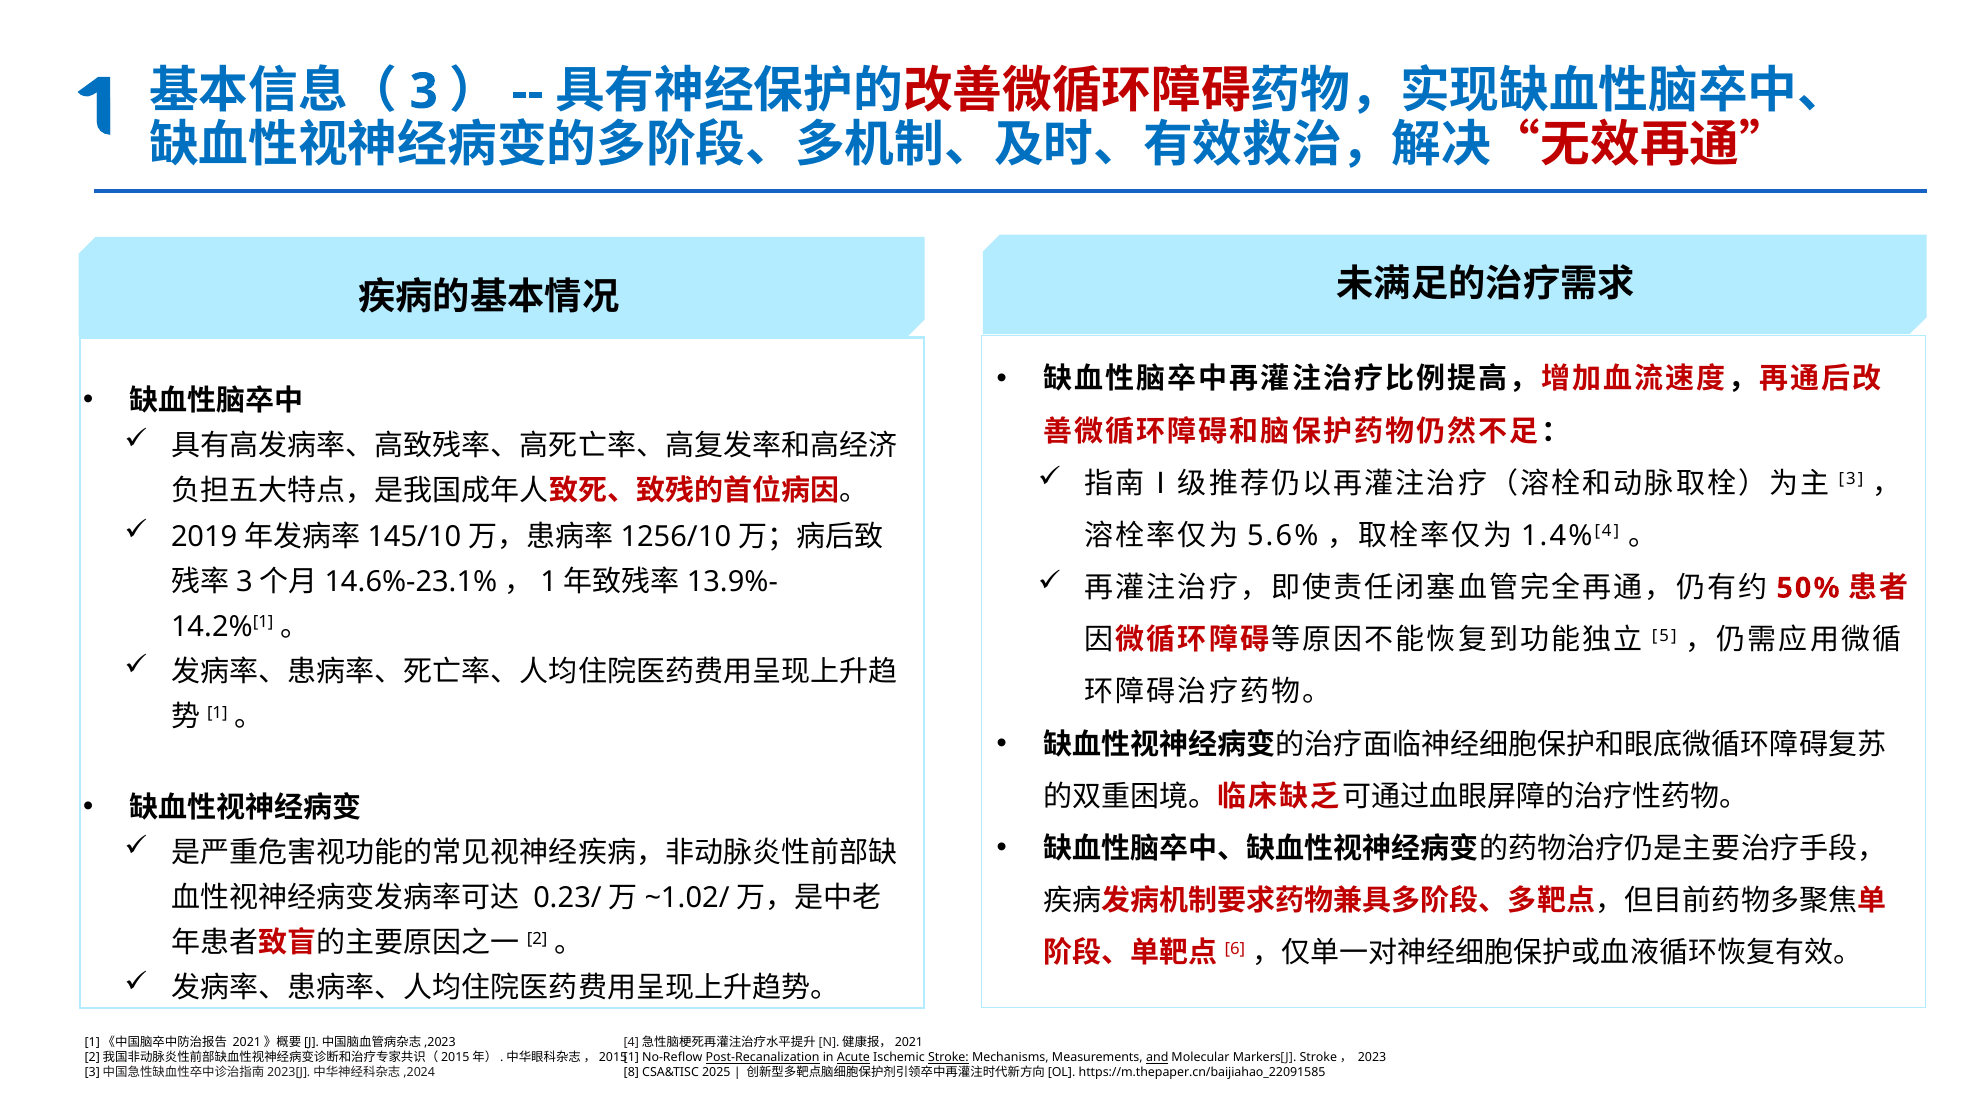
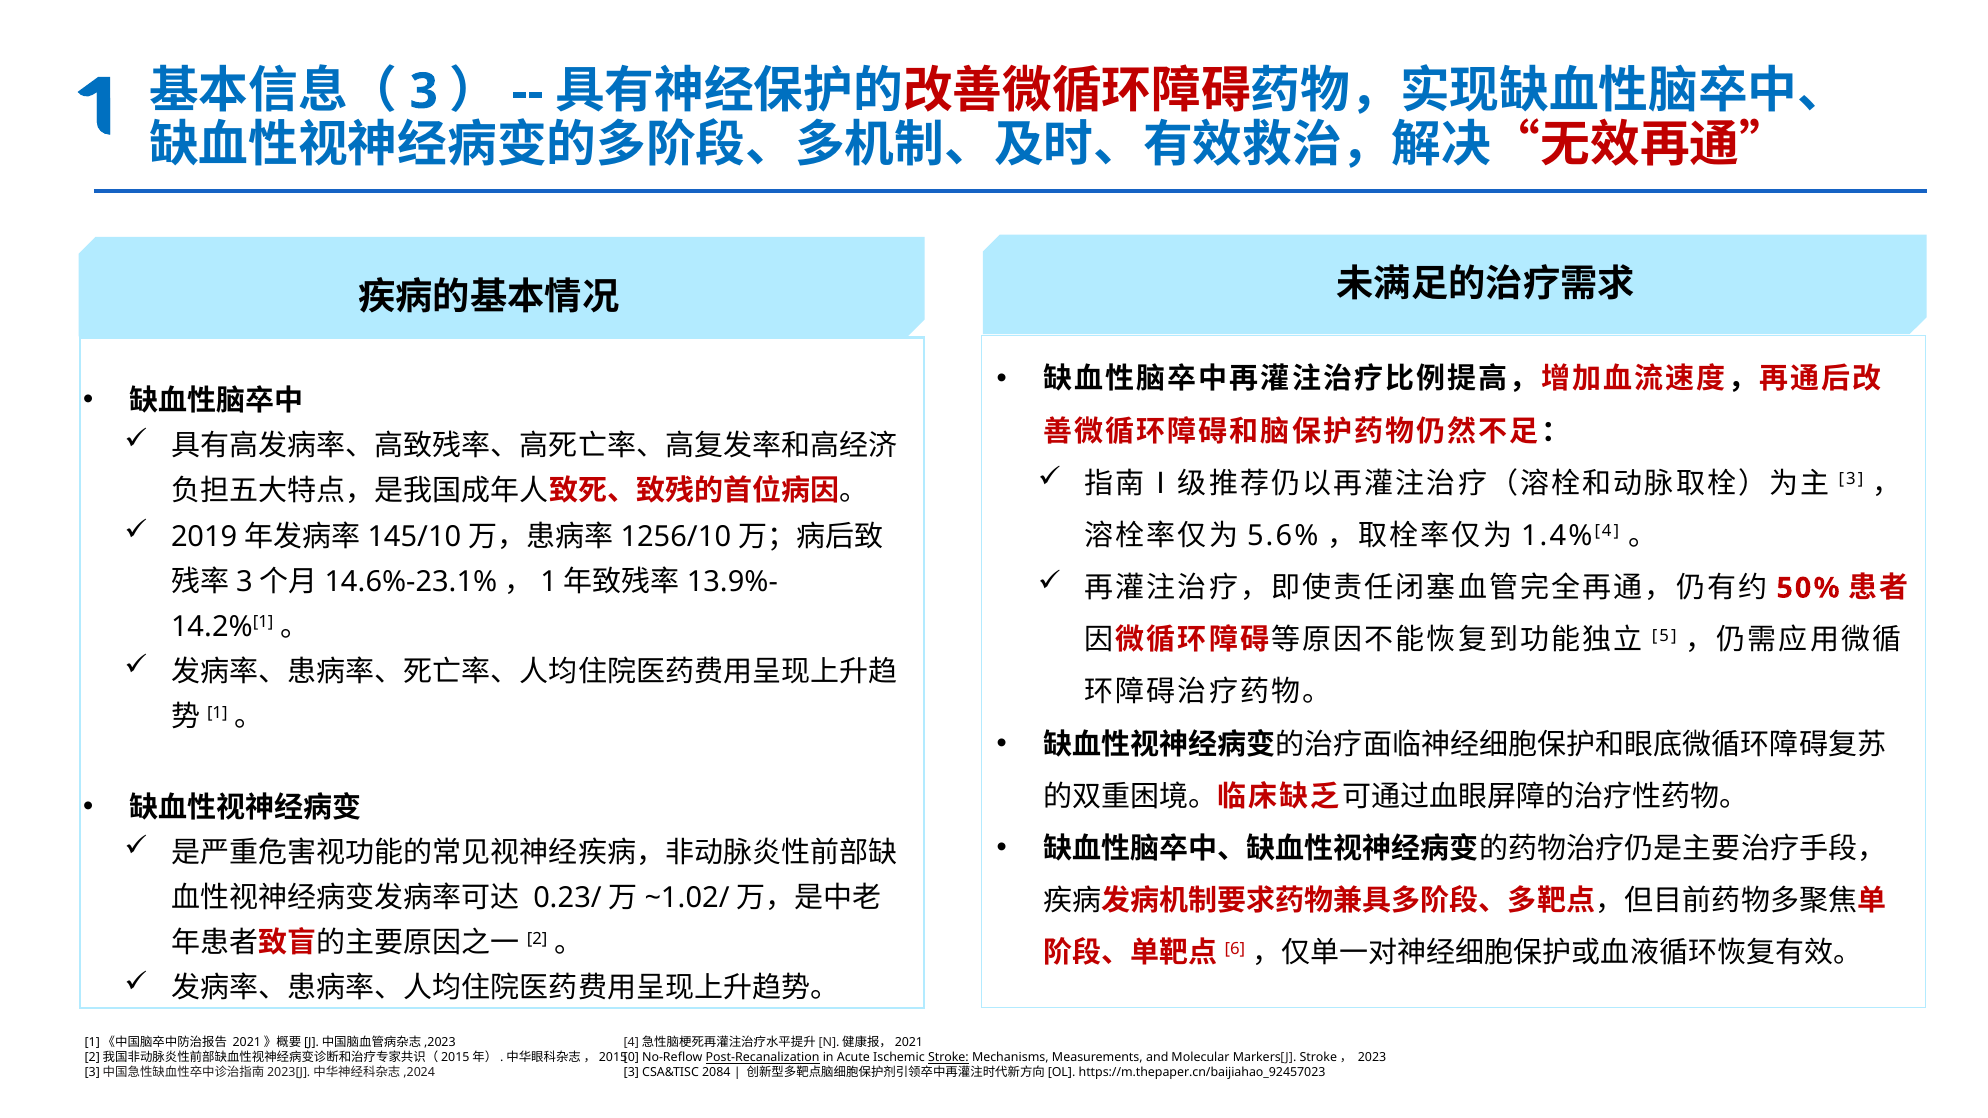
1: 1 -> 0 (631, 1058)
Acute underline: present -> none (853, 1058)
and underline: present -> none (1157, 1058)
8: 8 -> 3 (631, 1073)
2025: 2025 -> 2084 (716, 1073)
https://m.thepaper.cn/baijiahao_22091585: https://m.thepaper.cn/baijiahao_22091585 -> https://m.thepaper.cn/baijiahao_92457023 (1202, 1073)
